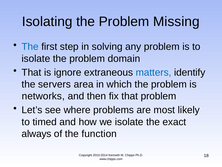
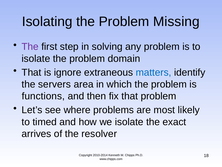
The colour: blue -> purple (30, 47)
networks: networks -> functions (43, 96)
always: always -> arrives (36, 133)
function: function -> resolver (99, 133)
